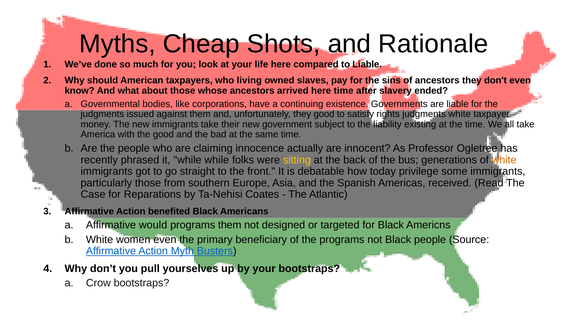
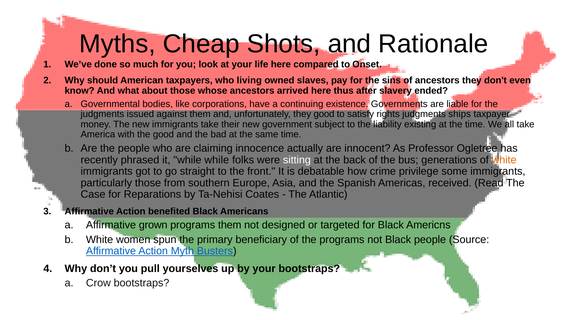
to Liable: Liable -> Onset (367, 64)
here time: time -> thus (344, 91)
judgments white: white -> ships (460, 114)
sitting colour: yellow -> white (297, 160)
today: today -> crime (383, 171)
would: would -> grown (153, 225)
women even: even -> spun (165, 239)
